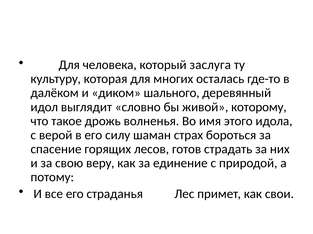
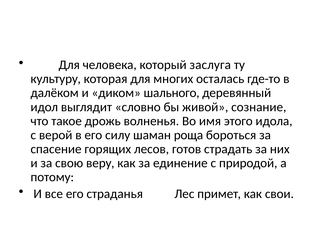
которому: которому -> сознание (259, 107)
страх: страх -> роща (189, 136)
